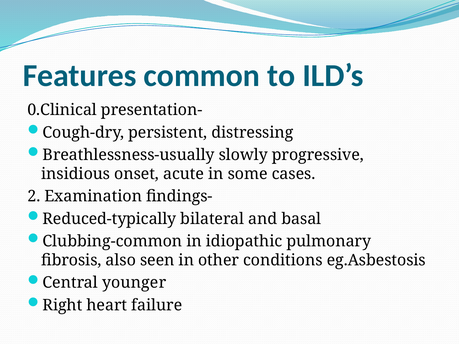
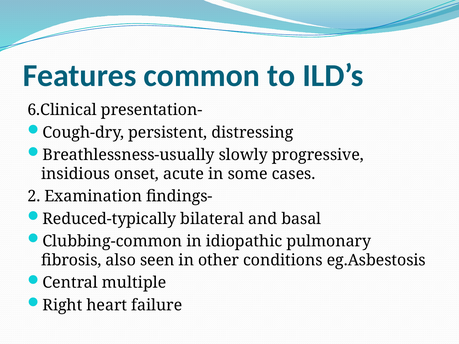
0.Clinical: 0.Clinical -> 6.Clinical (62, 110)
younger: younger -> multiple (134, 283)
